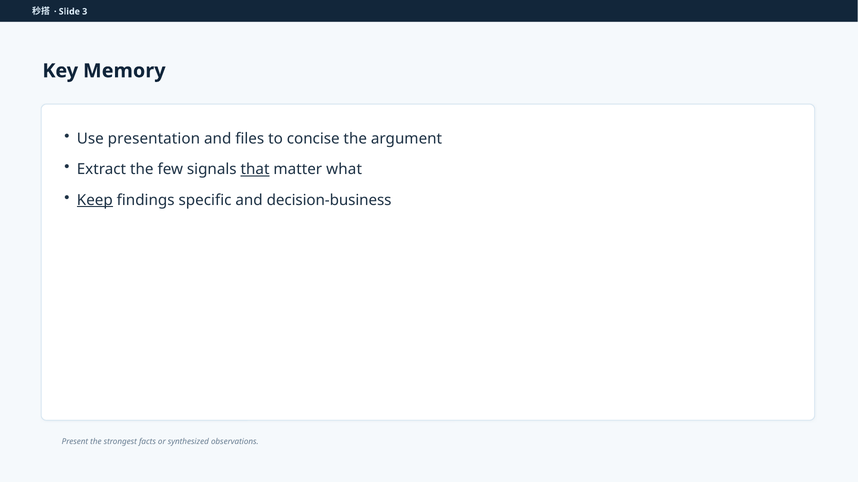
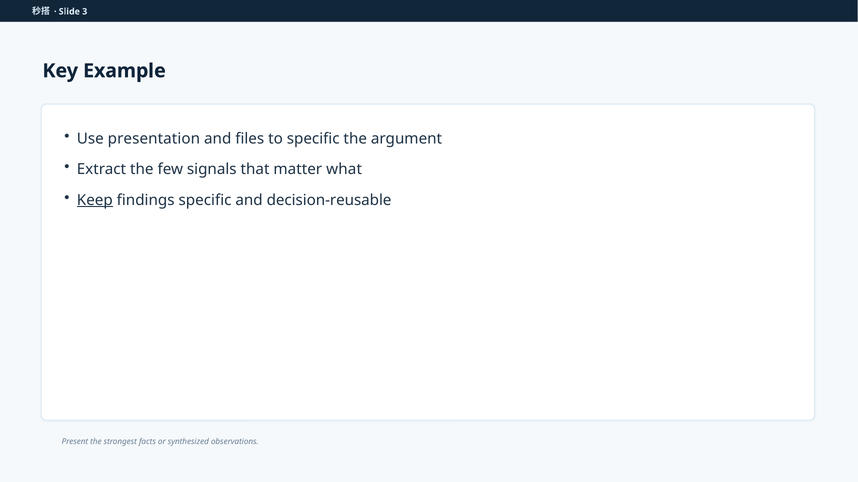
Memory: Memory -> Example (124, 71)
to concise: concise -> specific (313, 139)
that underline: present -> none (255, 170)
decision-business: decision-business -> decision-reusable (329, 200)
